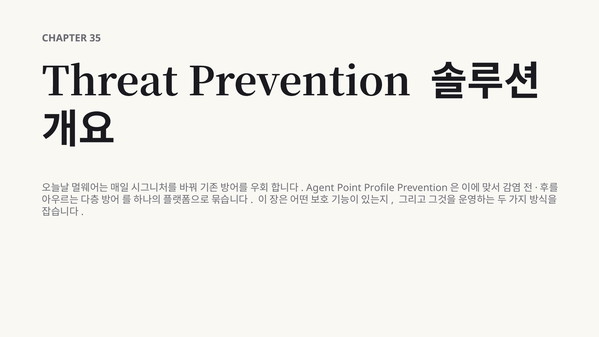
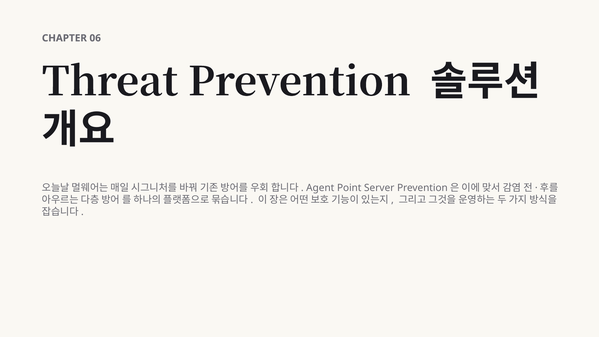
35: 35 -> 06 (95, 38)
Profile: Profile -> Server (379, 188)
